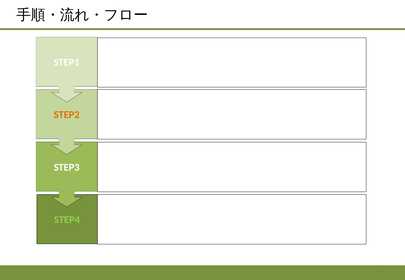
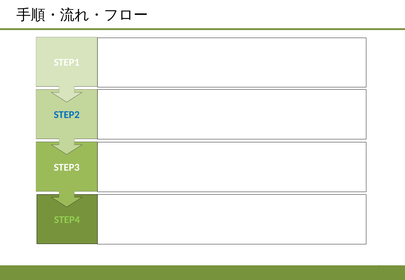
STEP2 colour: orange -> blue (67, 115)
